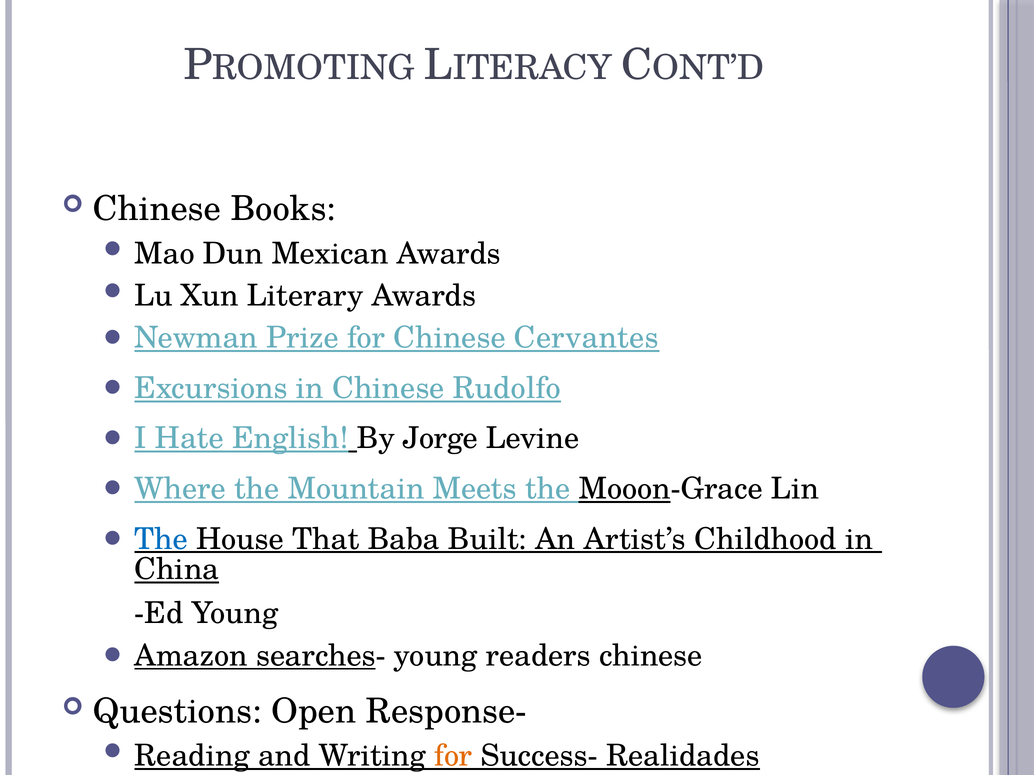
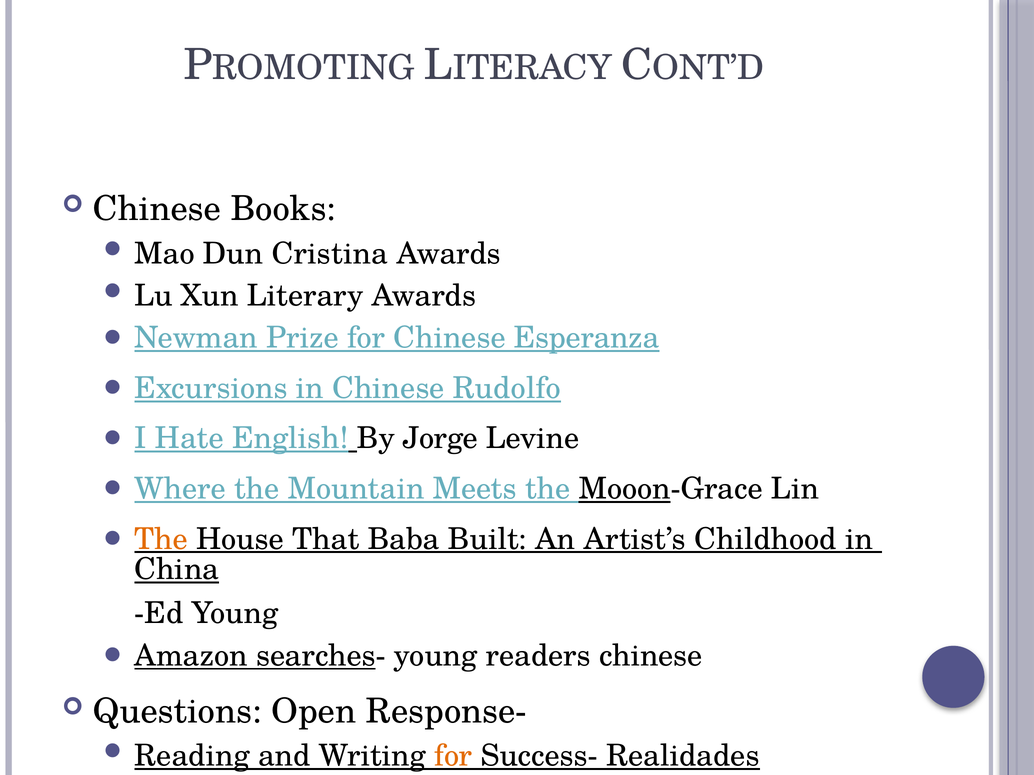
Mexican: Mexican -> Cristina (330, 254)
Cervantes: Cervantes -> Esperanza (587, 338)
The colour: blue -> orange (161, 539)
